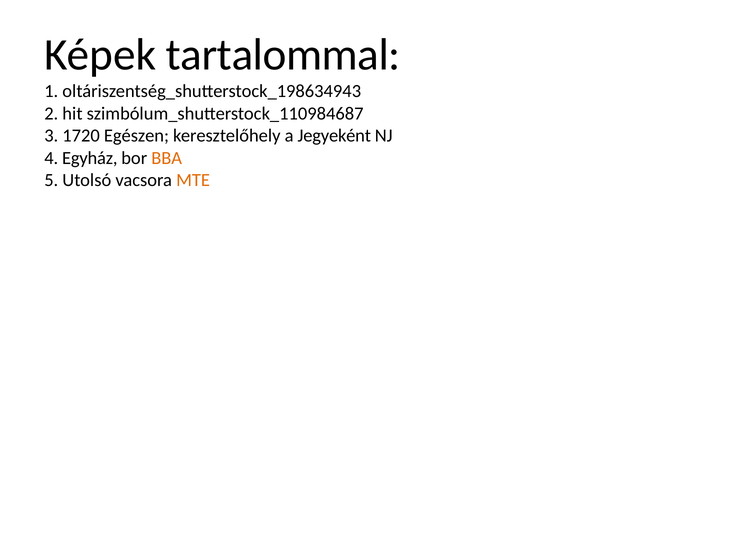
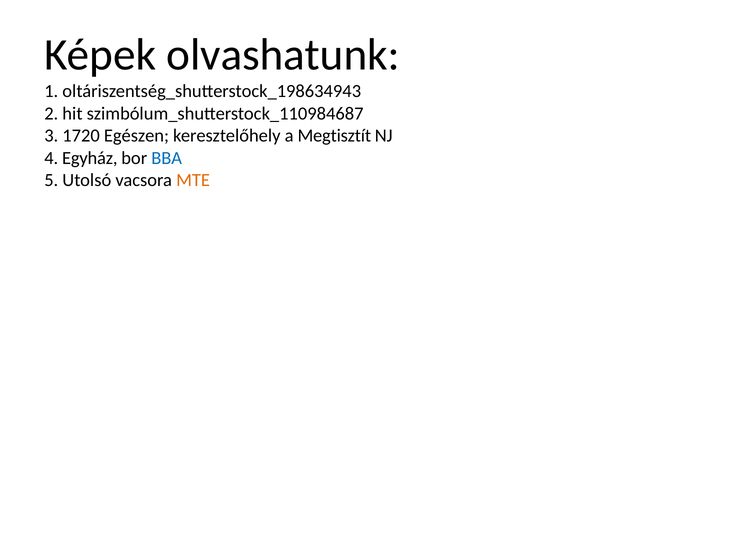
tartalommal: tartalommal -> olvashatunk (283, 55)
Jegyeként: Jegyeként -> Megtisztít (334, 136)
BBA colour: orange -> blue (167, 158)
